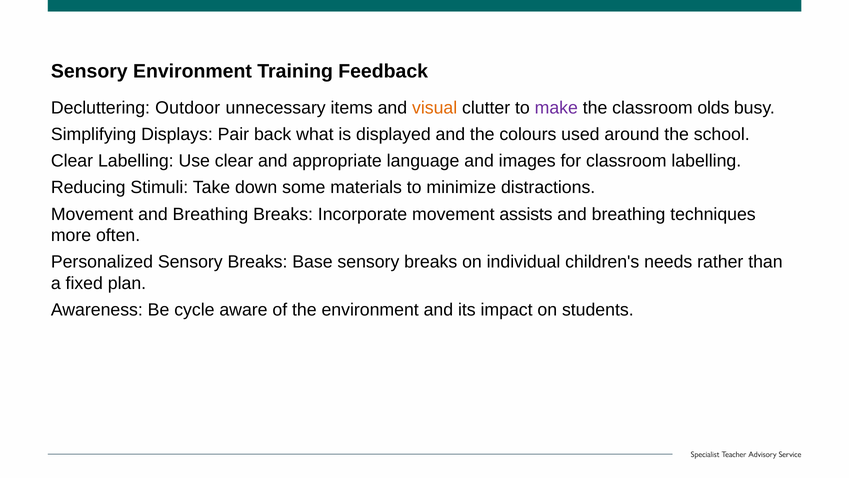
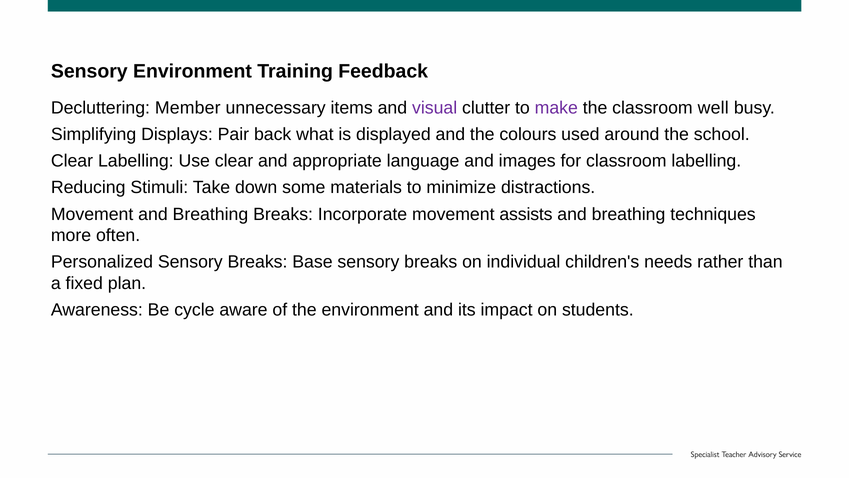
Outdoor: Outdoor -> Member (188, 108)
visual colour: orange -> purple (435, 108)
olds: olds -> well (713, 108)
